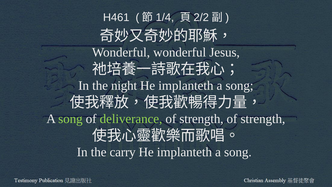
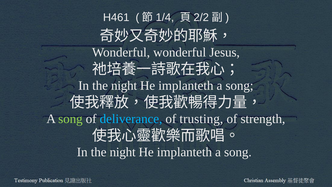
deliverance colour: light green -> light blue (131, 119)
strength: strength -> trusting (201, 119)
carry: carry -> night (123, 152)
